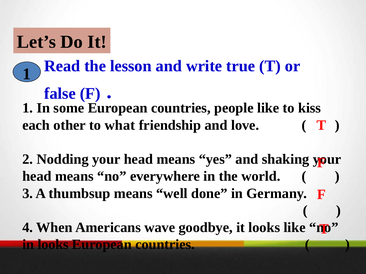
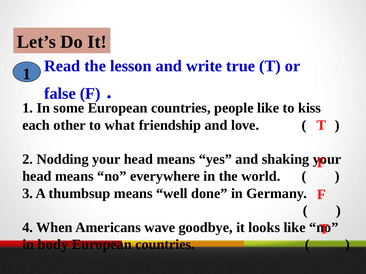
in looks: looks -> body (53, 245)
